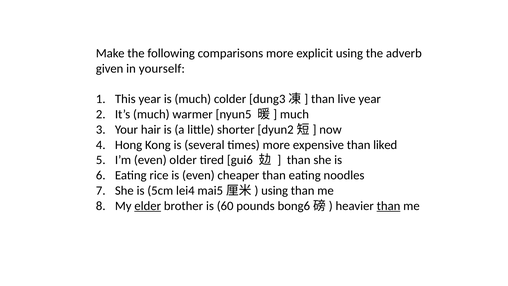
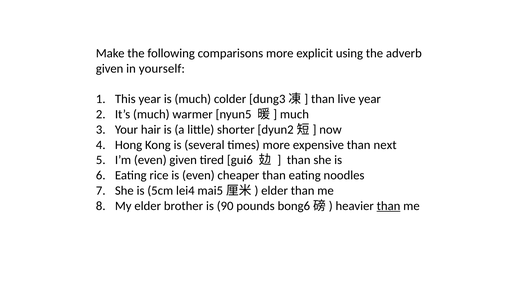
liked: liked -> next (385, 145)
even older: older -> given (183, 160)
using: using -> elder (275, 190)
elder underline: present -> none (148, 206)
60: 60 -> 90 (225, 206)
